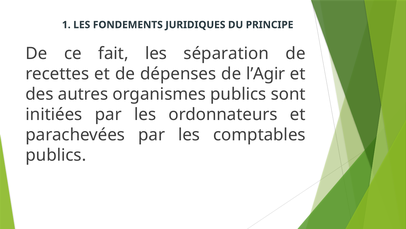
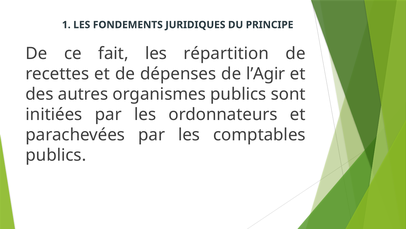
séparation: séparation -> répartition (226, 53)
